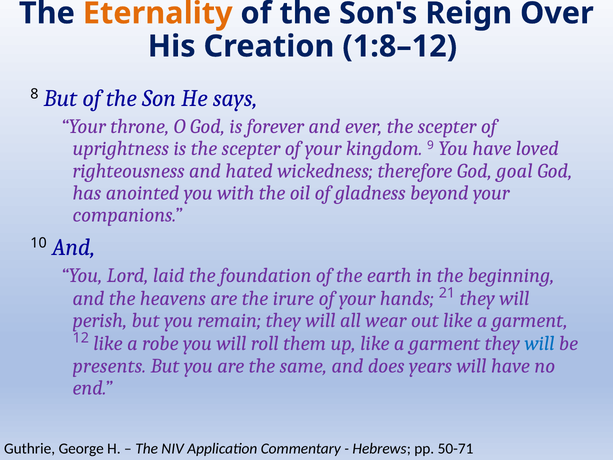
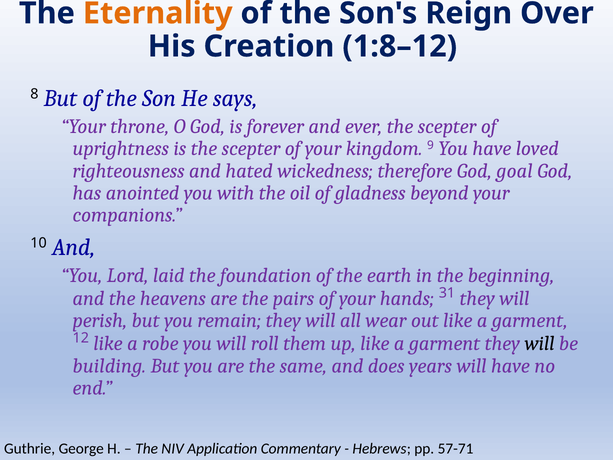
irure: irure -> pairs (293, 298)
21: 21 -> 31 (447, 293)
will colour: blue -> black (540, 343)
presents: presents -> building (109, 366)
50-71: 50-71 -> 57-71 (456, 448)
